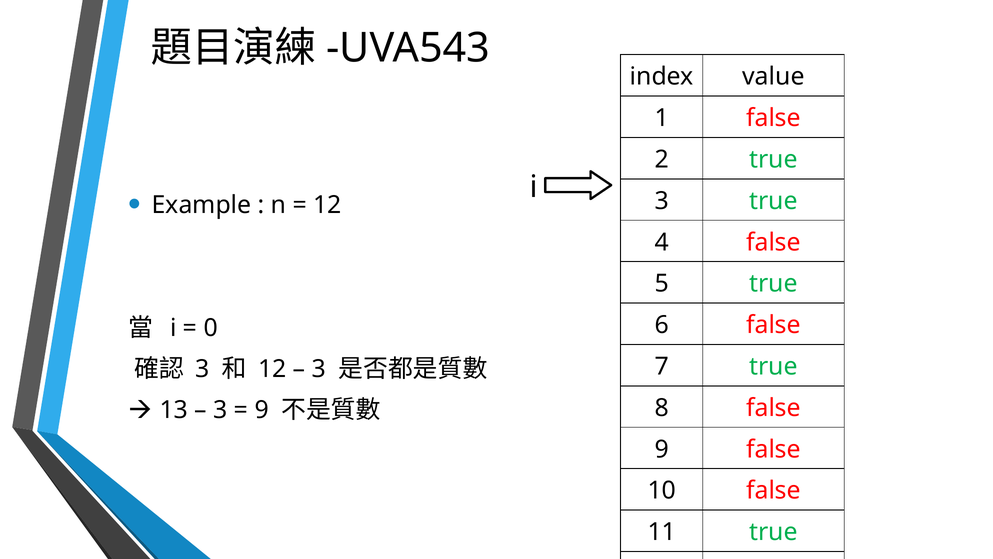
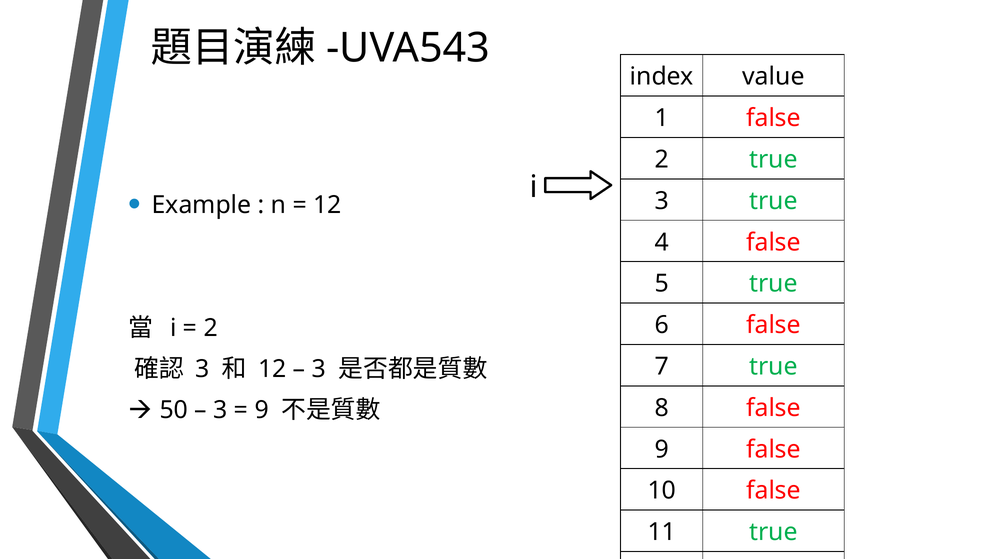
0: 0 -> 2 (211, 328)
13: 13 -> 50 (174, 410)
